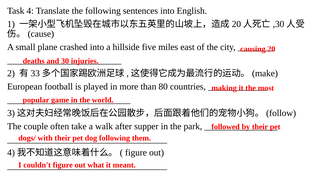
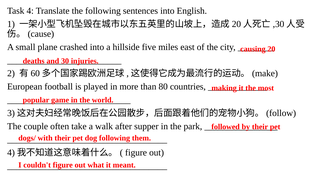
33: 33 -> 60 (35, 73)
